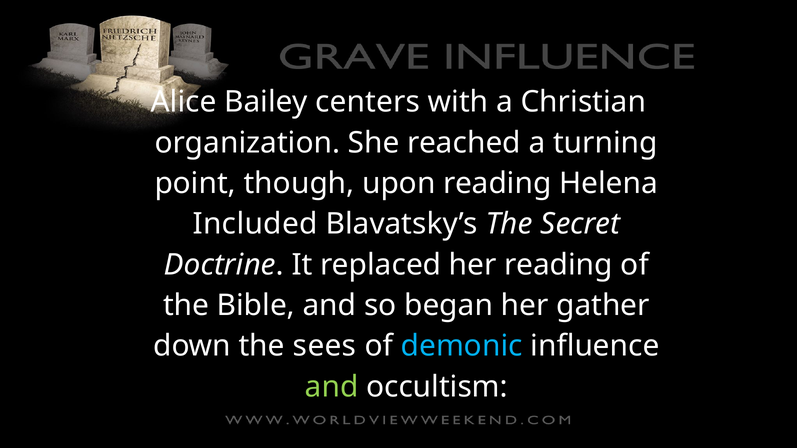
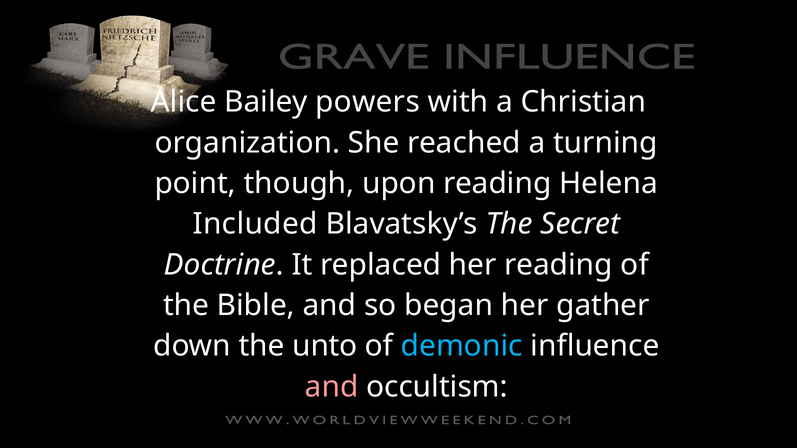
centers: centers -> powers (367, 102)
sees: sees -> unto (325, 346)
and colour: light green -> pink (332, 387)
